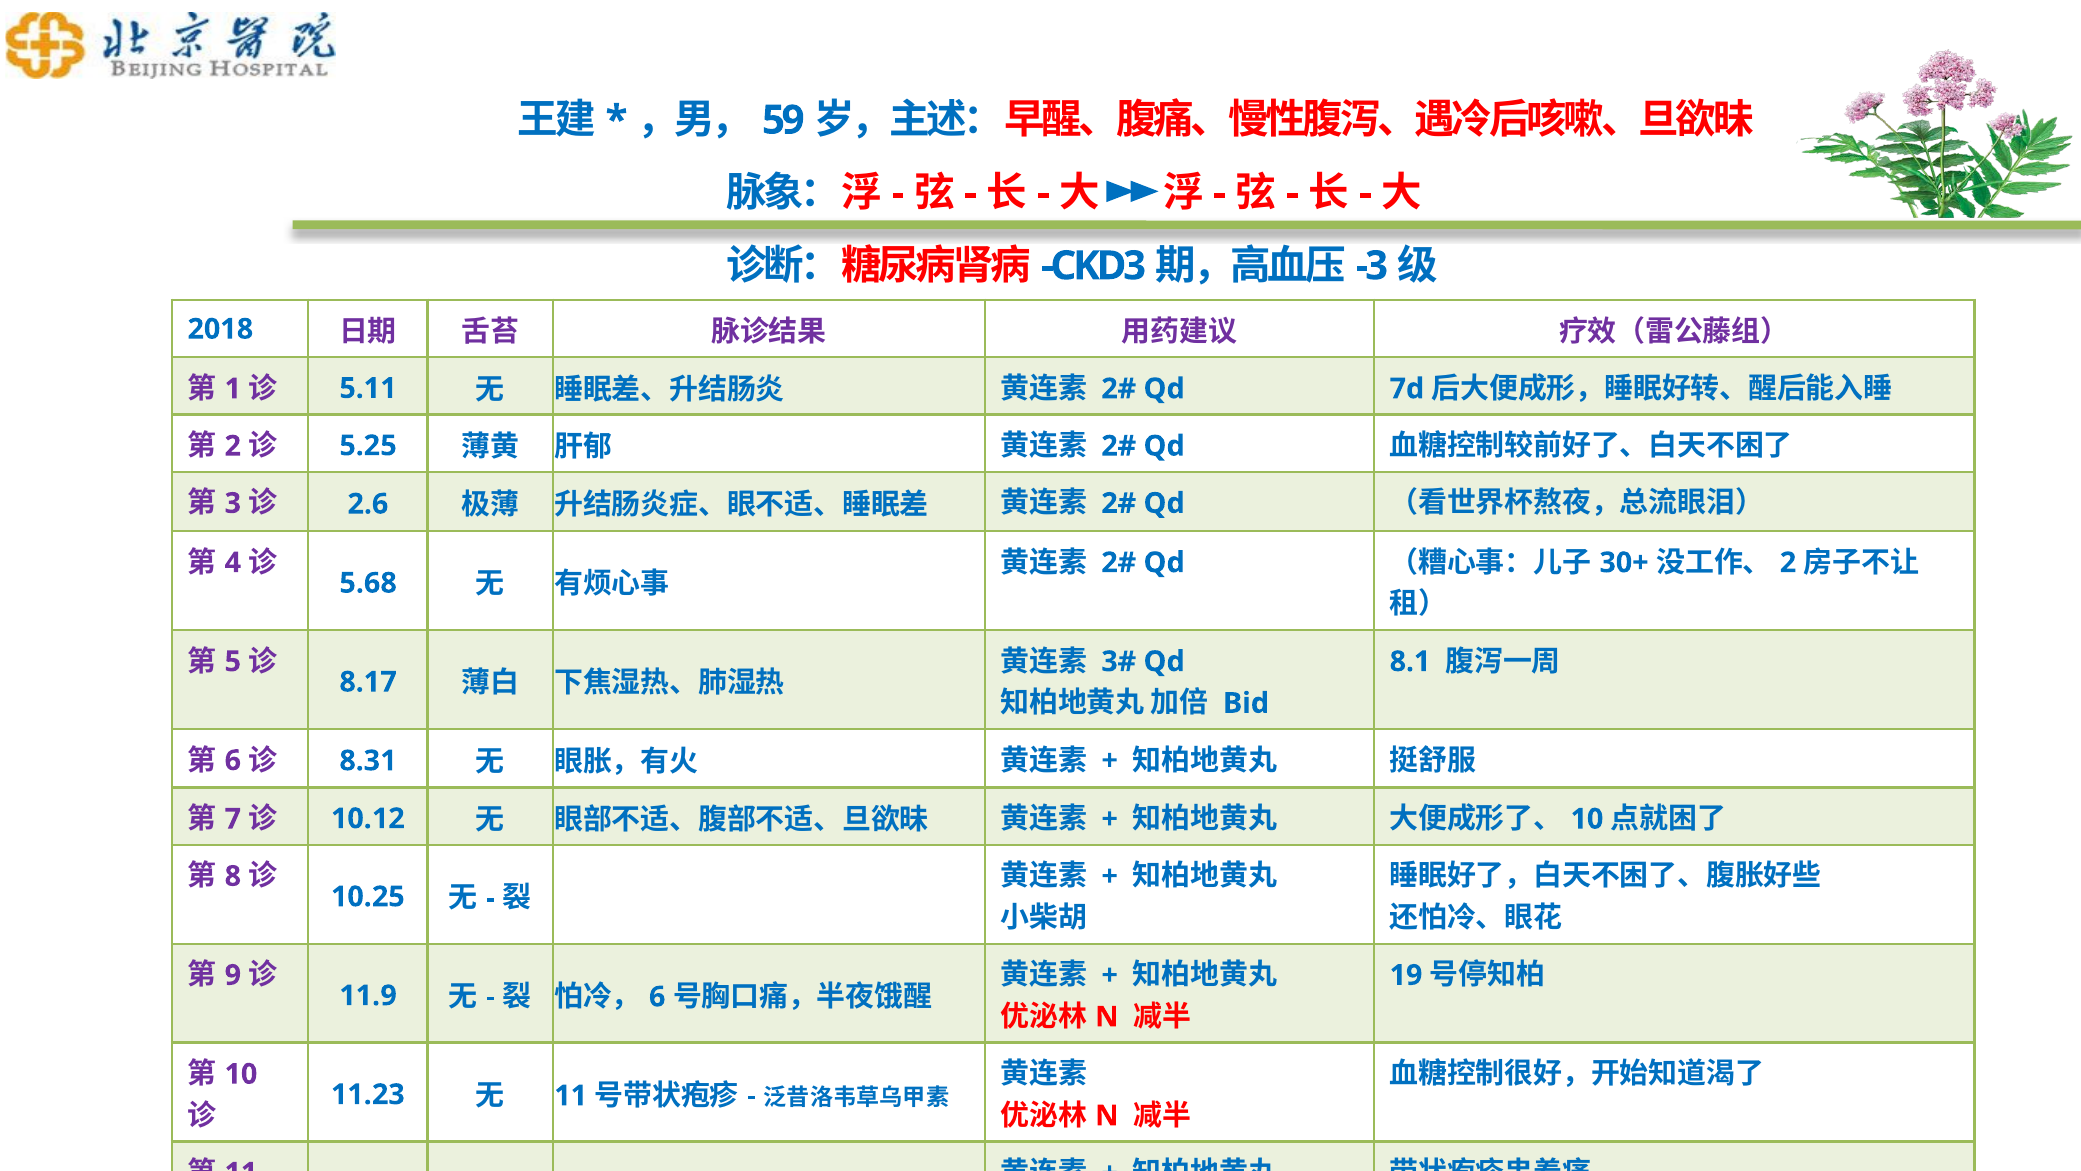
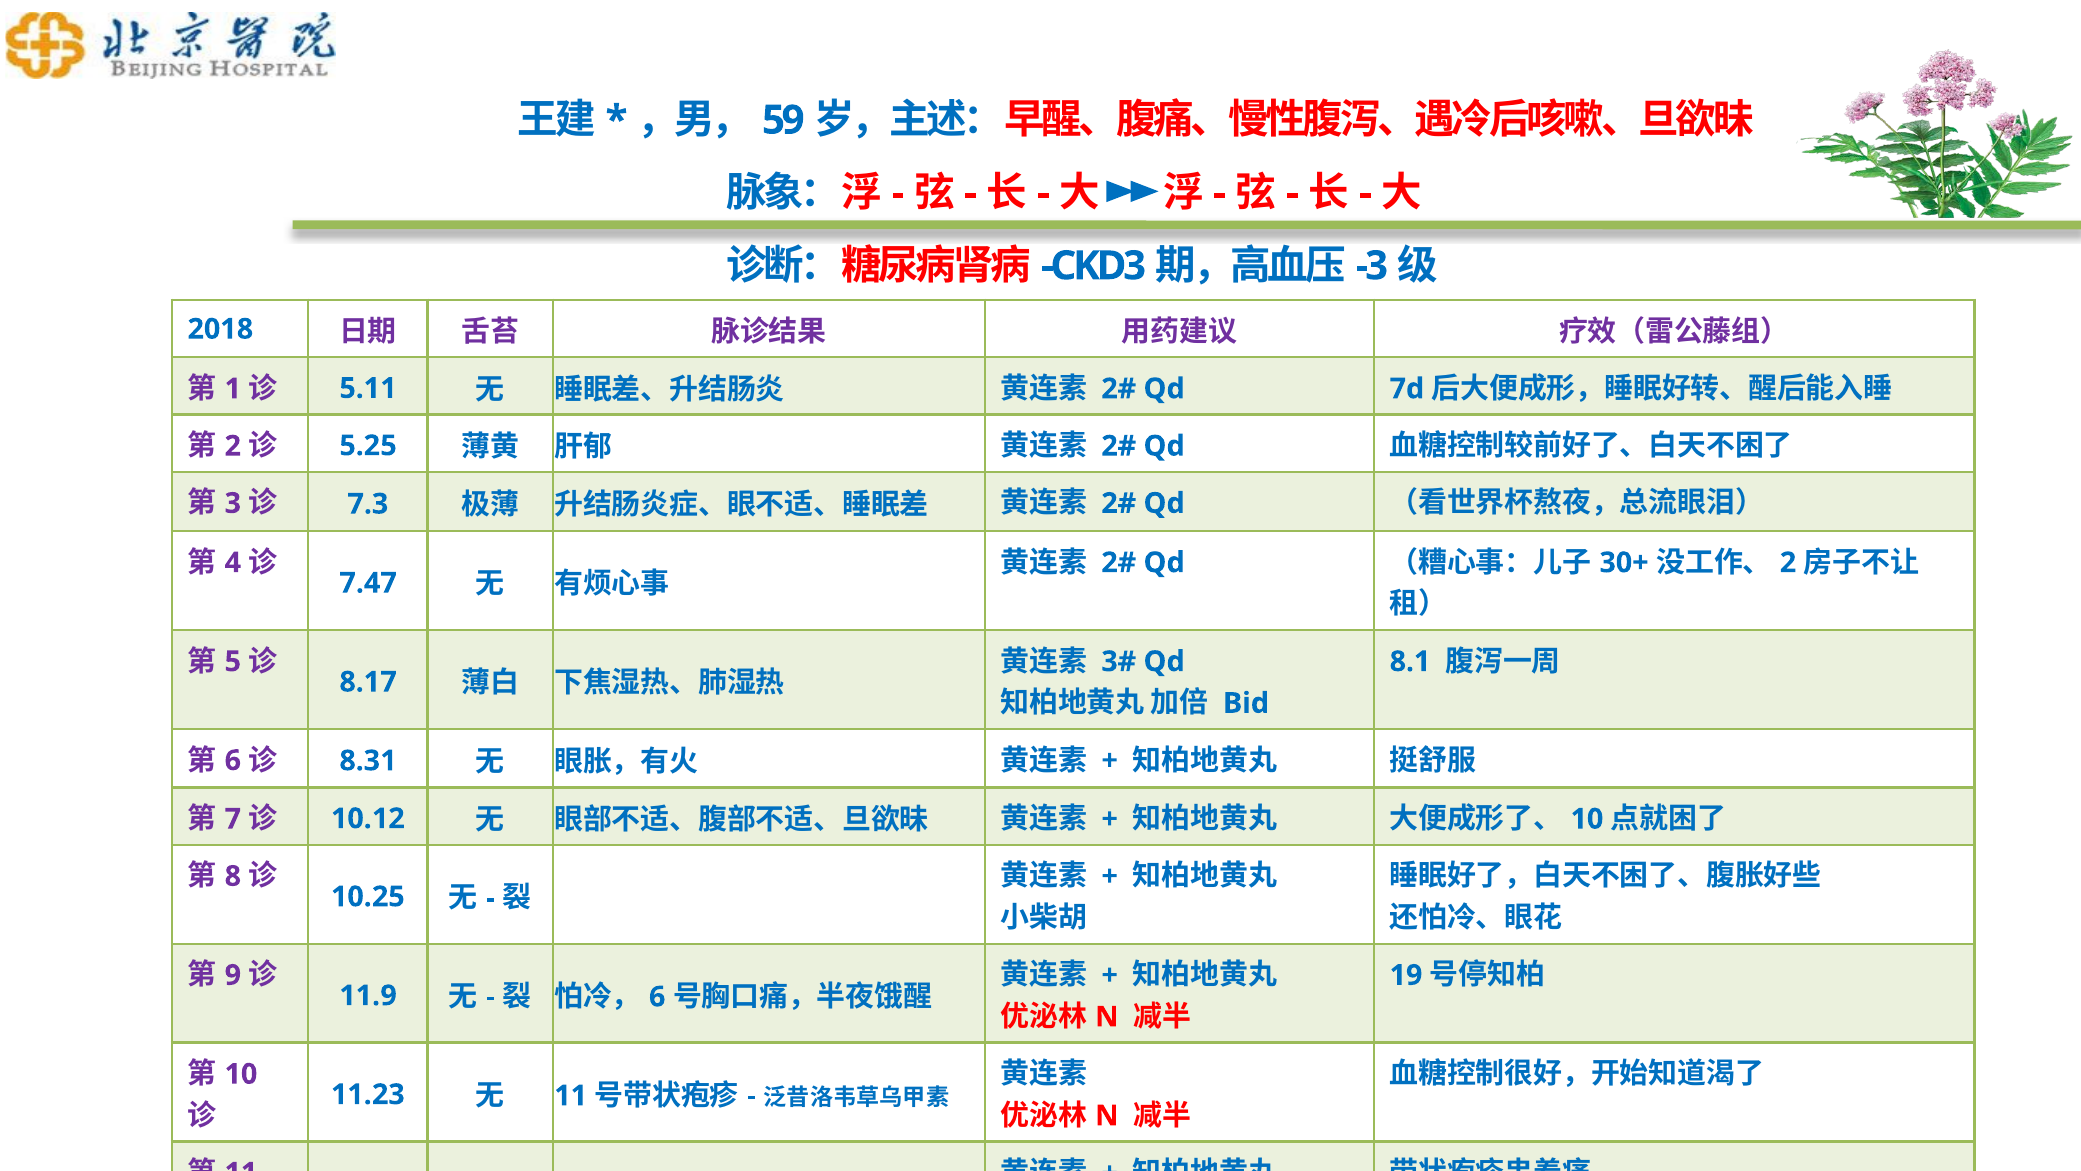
2.6: 2.6 -> 7.3 (368, 504)
5.68: 5.68 -> 7.47 (368, 583)
